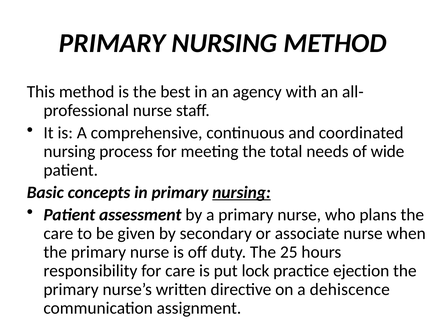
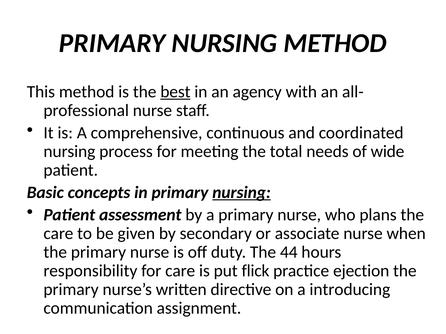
best underline: none -> present (175, 92)
25: 25 -> 44 (289, 252)
lock: lock -> flick (256, 271)
dehiscence: dehiscence -> introducing (350, 290)
